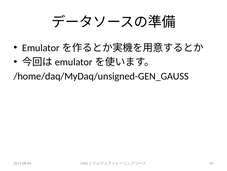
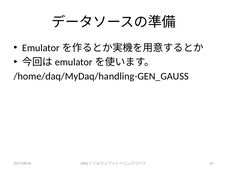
/home/daq/MyDaq/unsigned-GEN_GAUSS: /home/daq/MyDaq/unsigned-GEN_GAUSS -> /home/daq/MyDaq/handling-GEN_GAUSS (101, 76)
